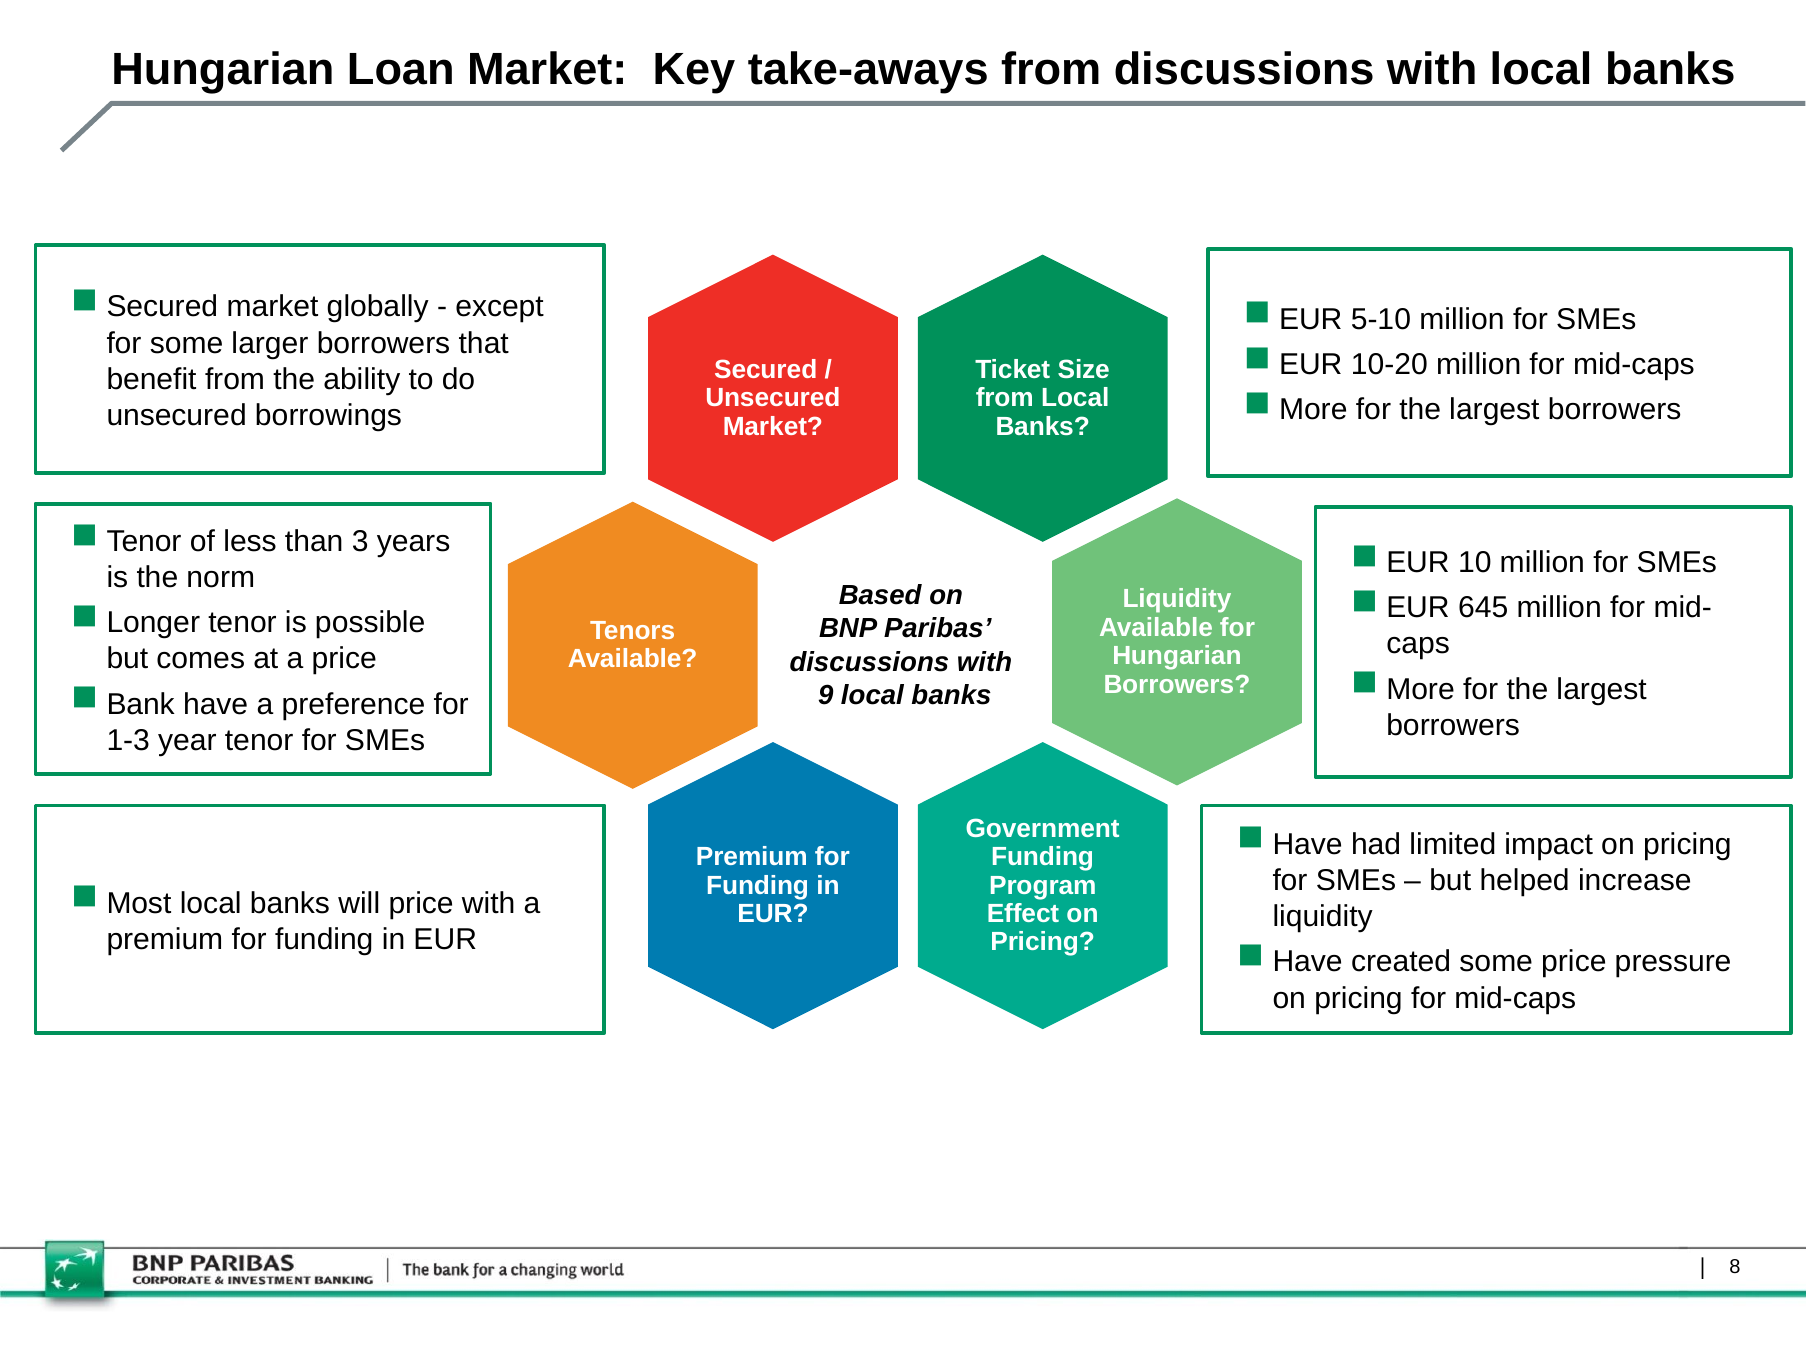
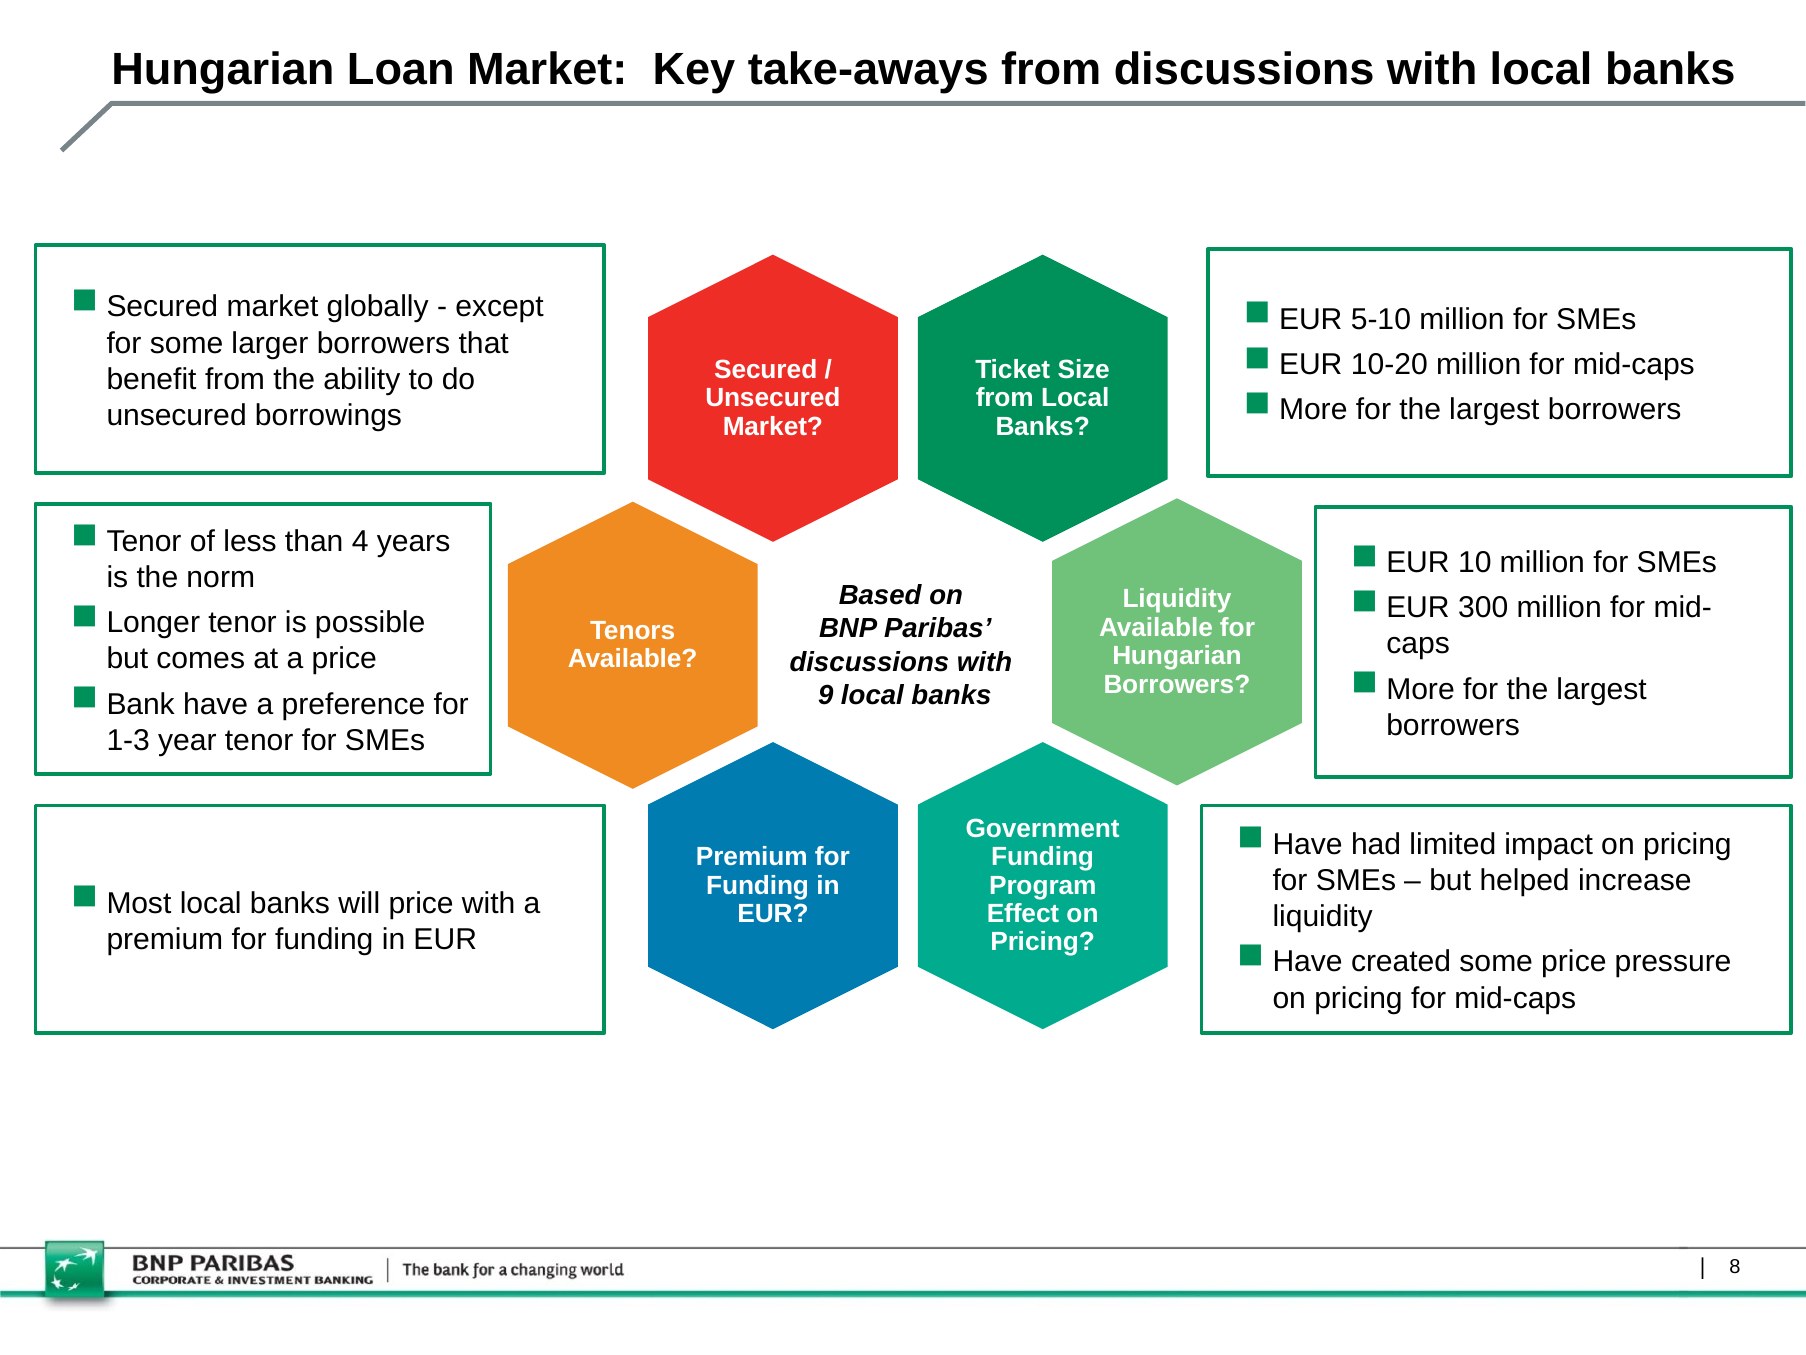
3: 3 -> 4 (360, 541)
645: 645 -> 300 (1483, 608)
